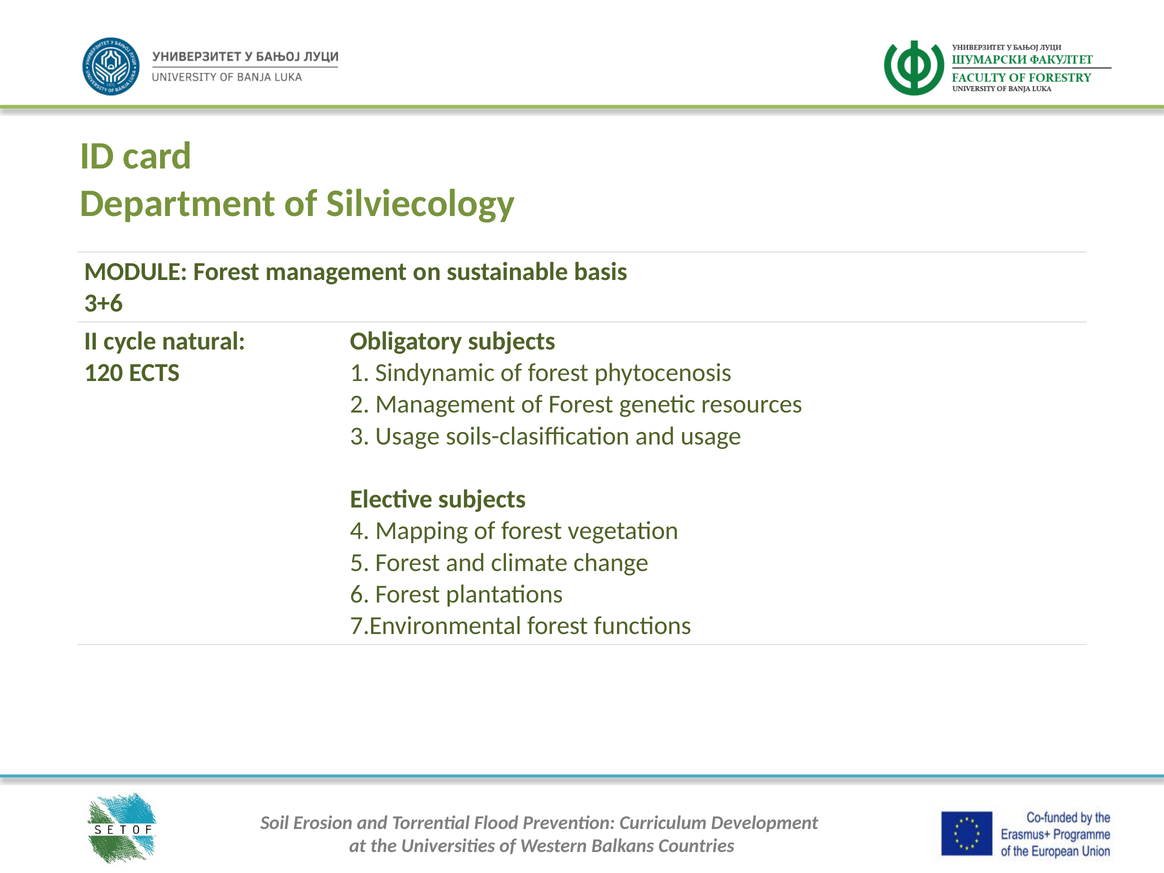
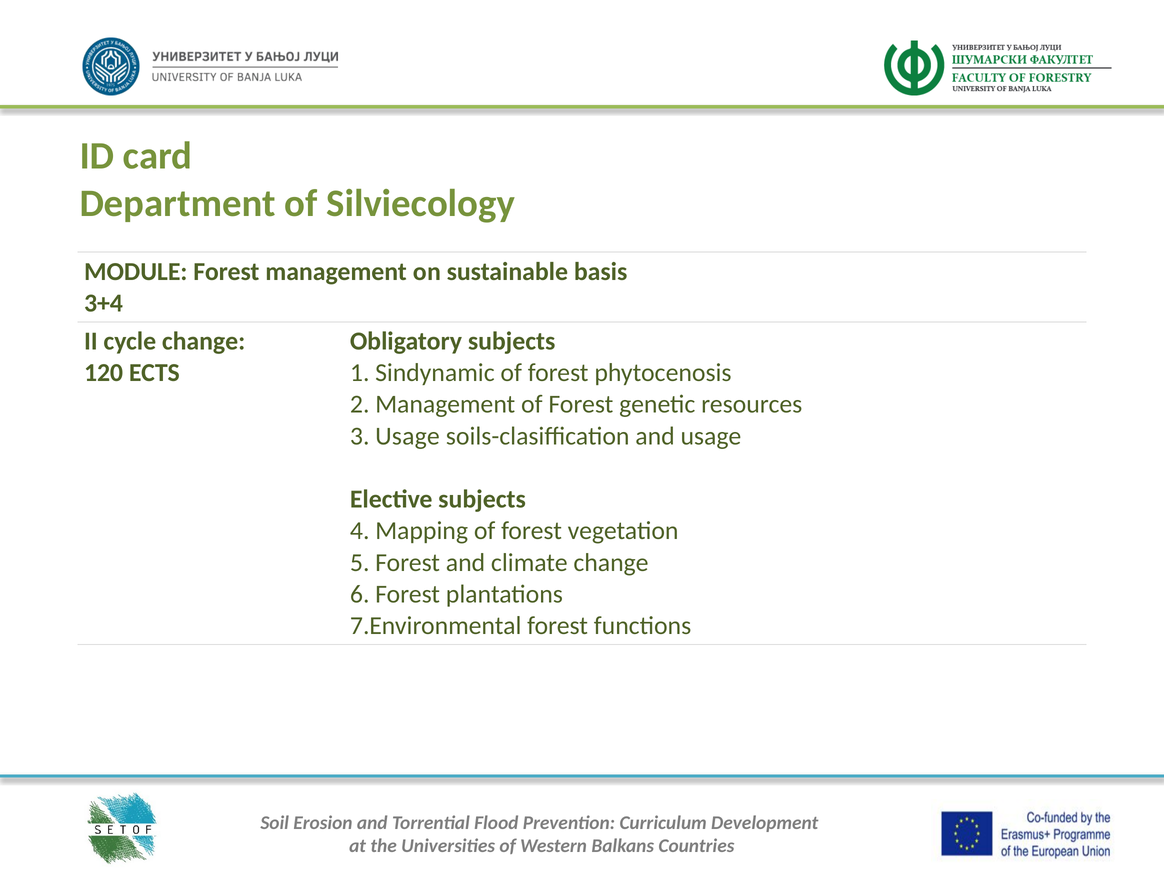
3+6: 3+6 -> 3+4 (103, 303)
cycle natural: natural -> change (204, 341)
